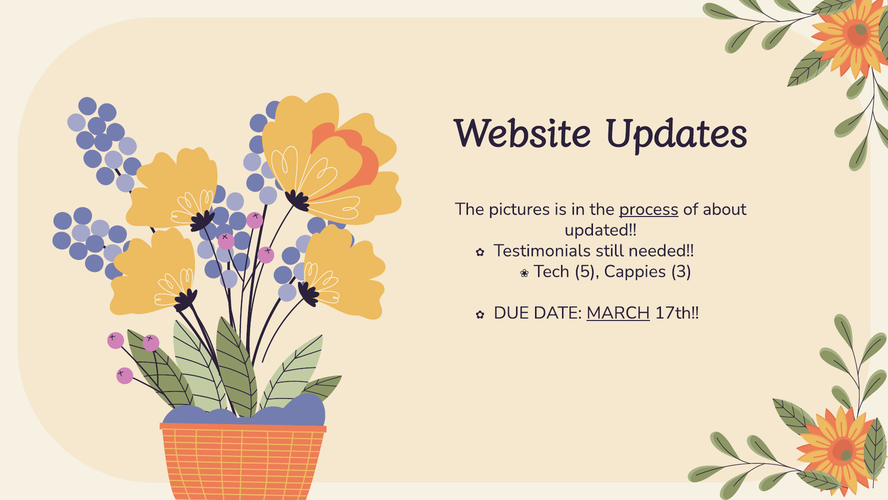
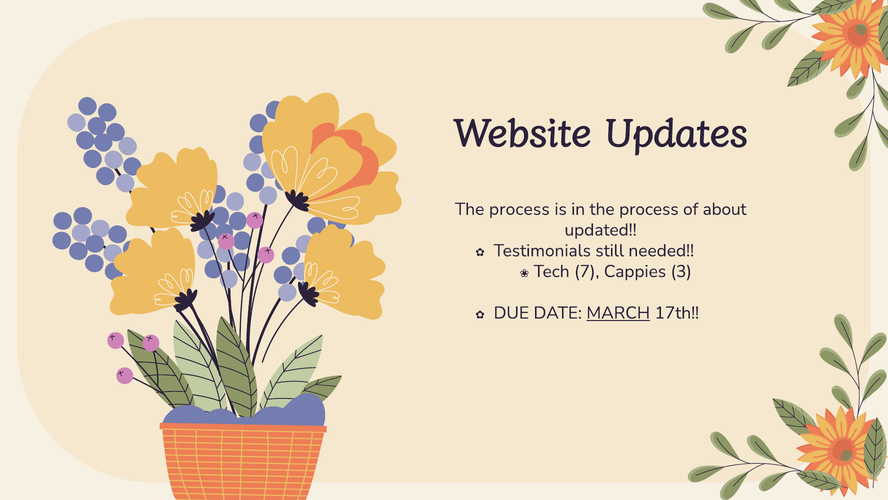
pictures: pictures -> process (519, 209)
process underline: present -> none (649, 209)
5: 5 -> 7 (587, 271)
